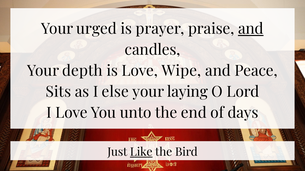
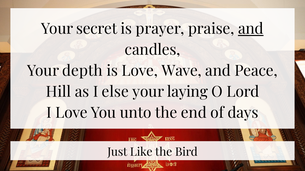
urged: urged -> secret (97, 29)
Wipe: Wipe -> Wave (182, 71)
Sits: Sits -> Hill (58, 92)
Like underline: present -> none (141, 153)
